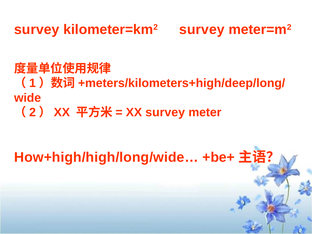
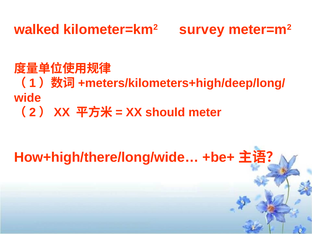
survey: survey -> walked (37, 30)
XX survey: survey -> should (165, 112)
How+high/high/long/wide…: How+high/high/long/wide… -> How+high/there/long/wide… (106, 157)
